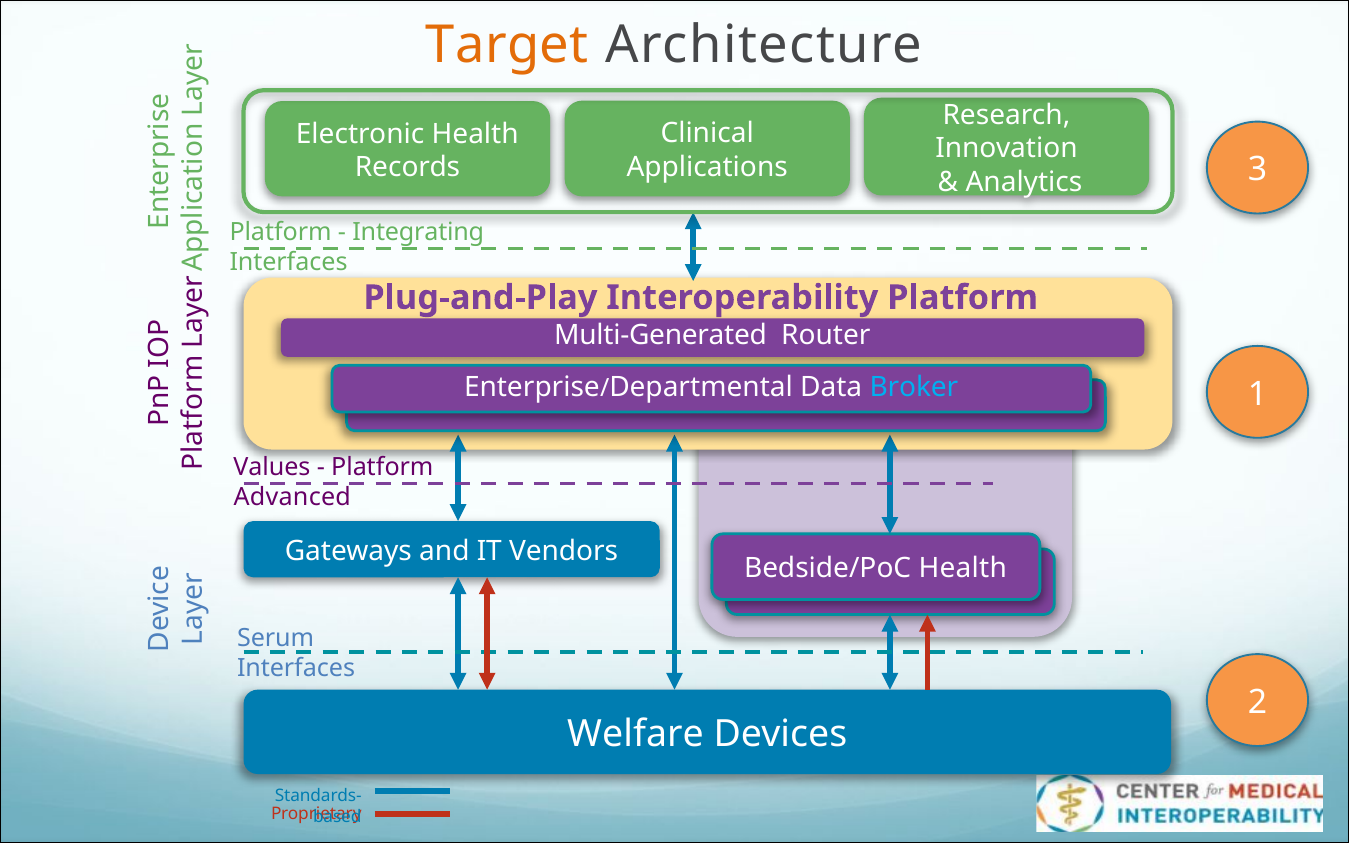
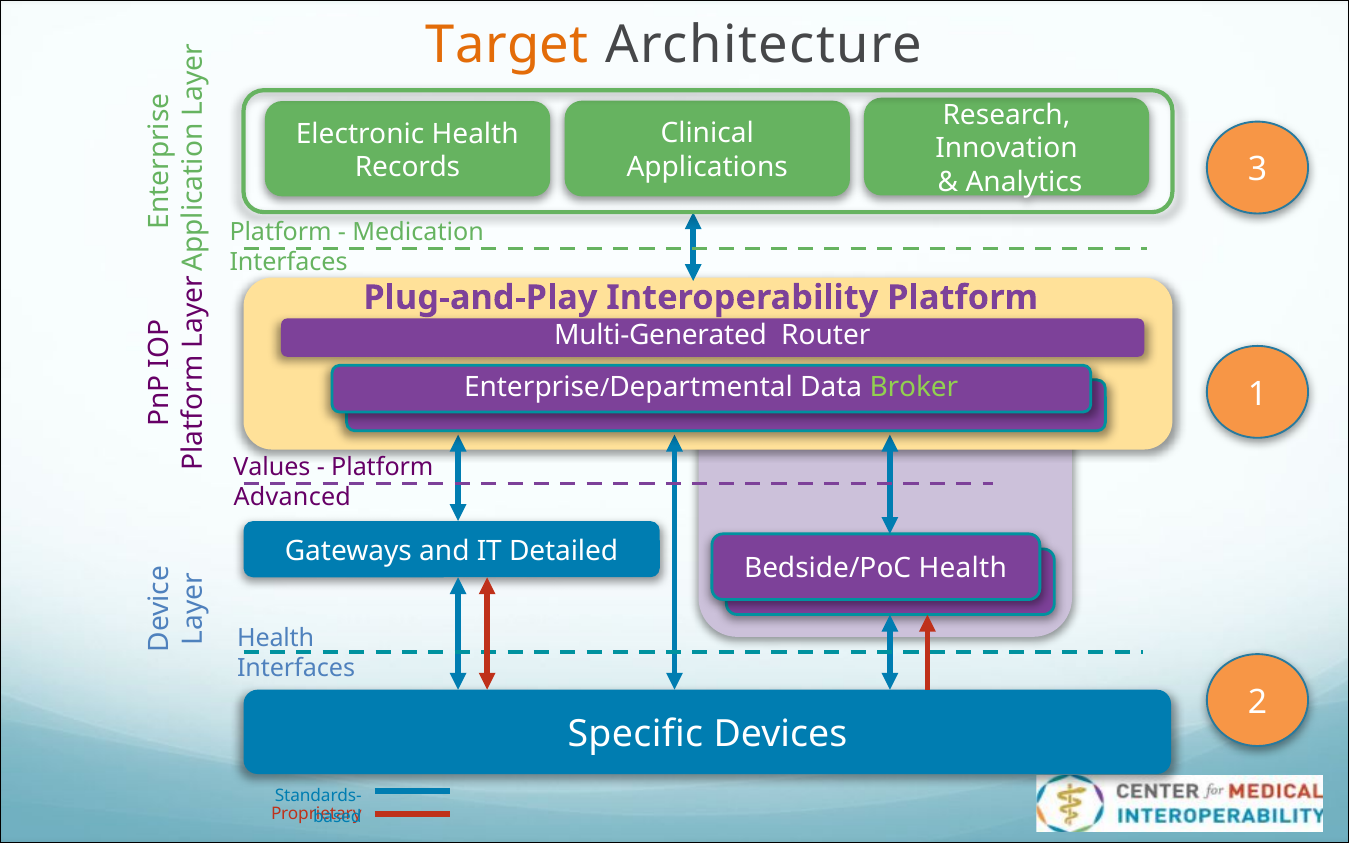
Integrating: Integrating -> Medication (418, 233)
Broker colour: light blue -> light green (914, 387)
Vendors: Vendors -> Detailed (564, 551)
Serum: Serum -> Health (276, 638)
Welfare: Welfare -> Specific (635, 735)
